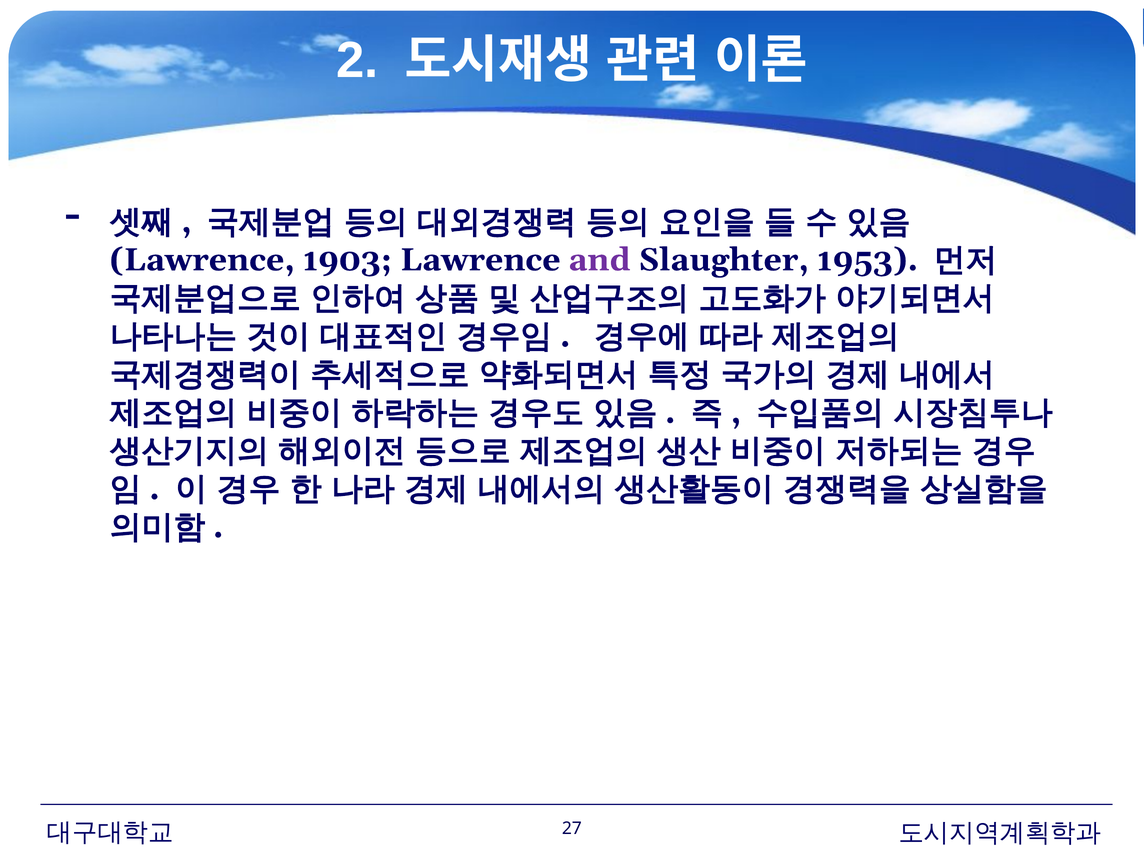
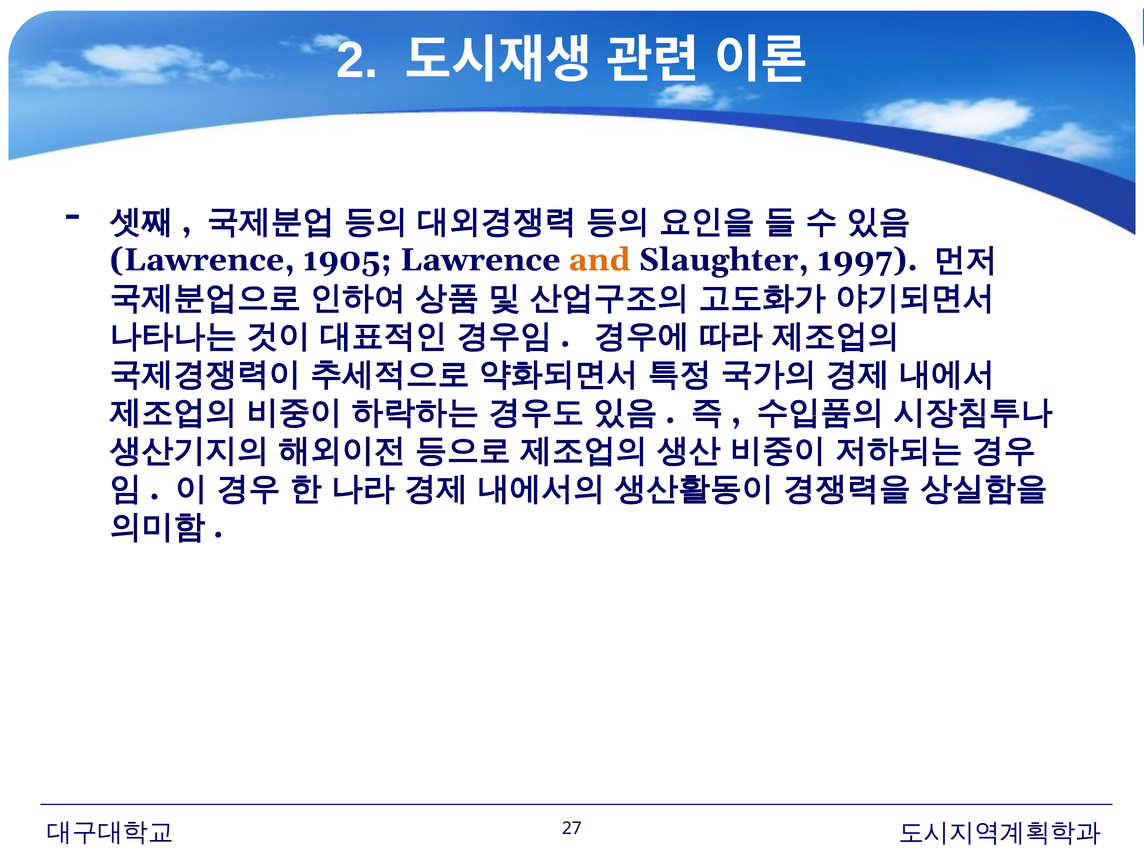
1903: 1903 -> 1905 (347, 260)
and colour: purple -> orange (599, 260)
1953: 1953 -> 1997 (867, 260)
